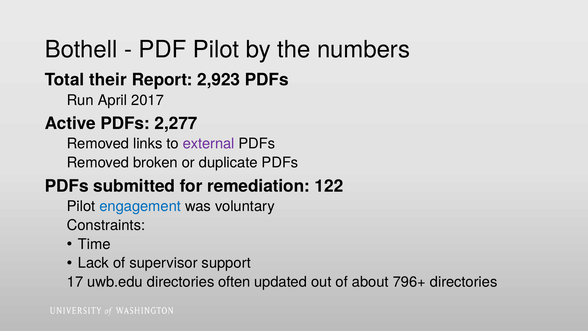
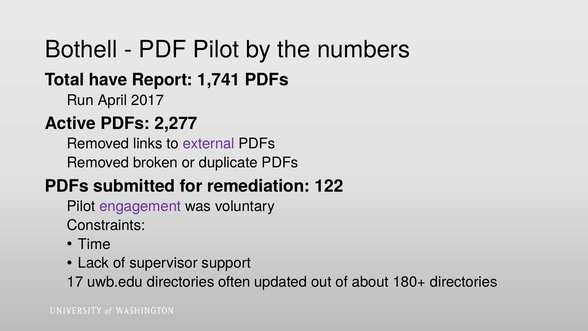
their: their -> have (108, 80)
2,923: 2,923 -> 1,741 (219, 80)
engagement colour: blue -> purple (140, 206)
796+: 796+ -> 180+ (409, 282)
